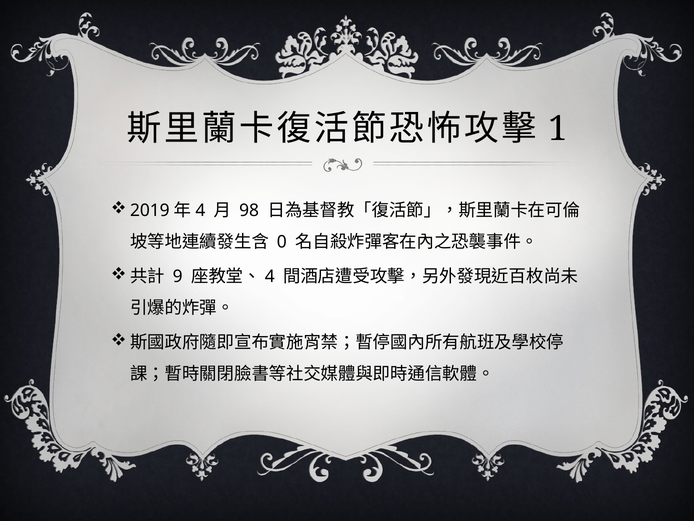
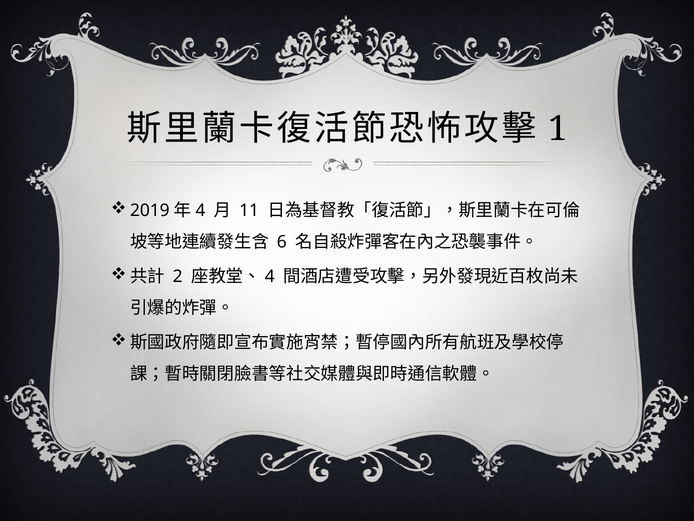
98: 98 -> 11 (249, 210)
0: 0 -> 6 (282, 242)
9: 9 -> 2 (178, 276)
